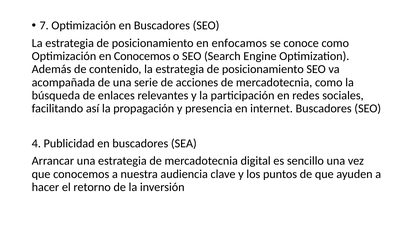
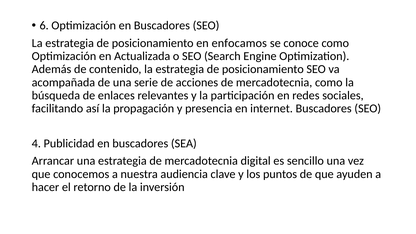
7: 7 -> 6 (44, 26)
en Conocemos: Conocemos -> Actualizada (142, 56)
